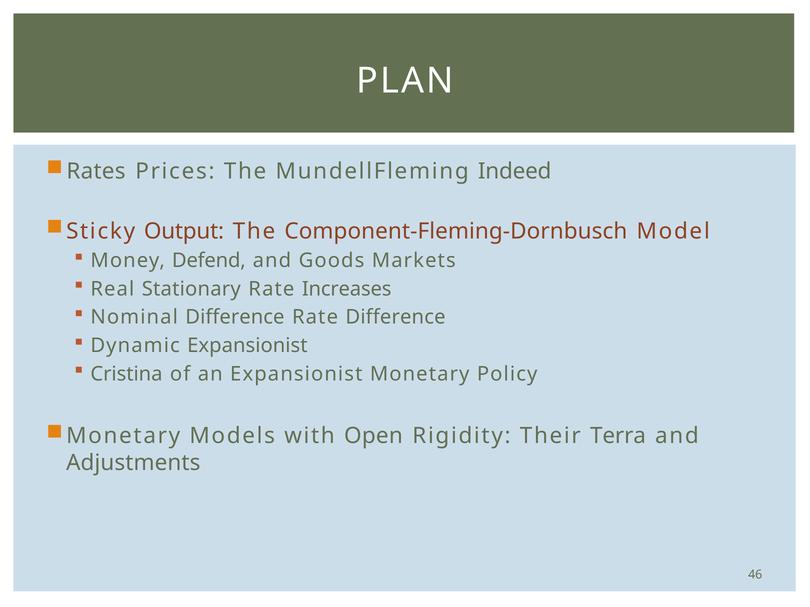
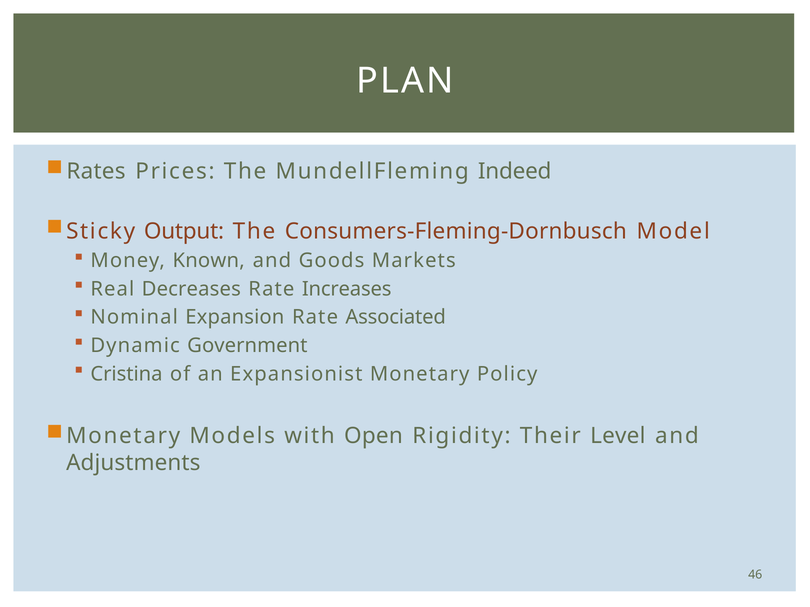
Component-Fleming-Dornbusch: Component-Fleming-Dornbusch -> Consumers-Fleming-Dornbusch (456, 231)
Defend: Defend -> Known (209, 261)
Stationary: Stationary -> Decreases (191, 289)
Nominal Difference: Difference -> Expansion (235, 318)
Rate Difference: Difference -> Associated (396, 318)
Dynamic Expansionist: Expansionist -> Government (247, 346)
Terra: Terra -> Level (618, 436)
